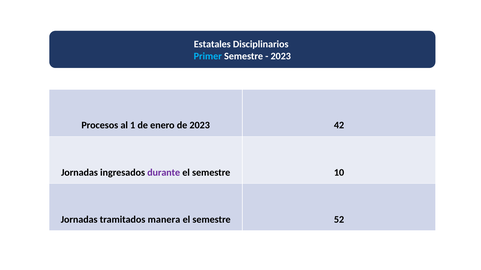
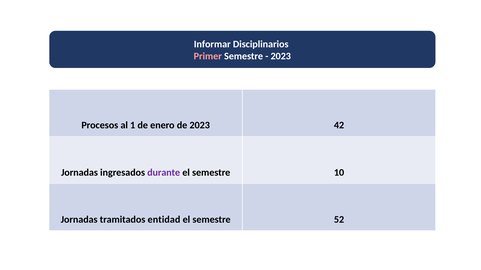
Estatales: Estatales -> Informar (212, 44)
Primer colour: light blue -> pink (208, 56)
manera: manera -> entidad (164, 220)
